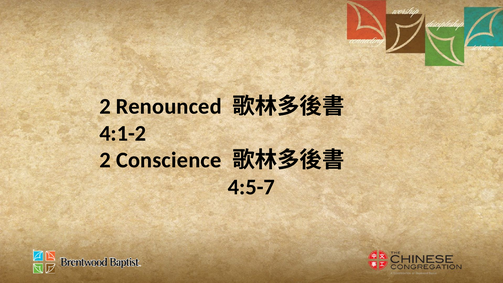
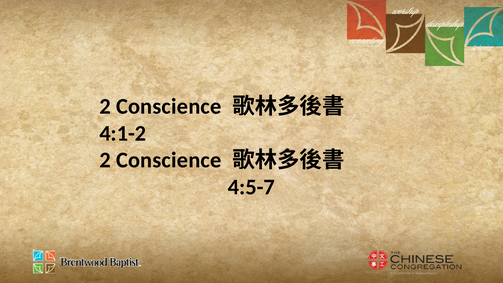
Renounced: Renounced -> Conscience (169, 107)
